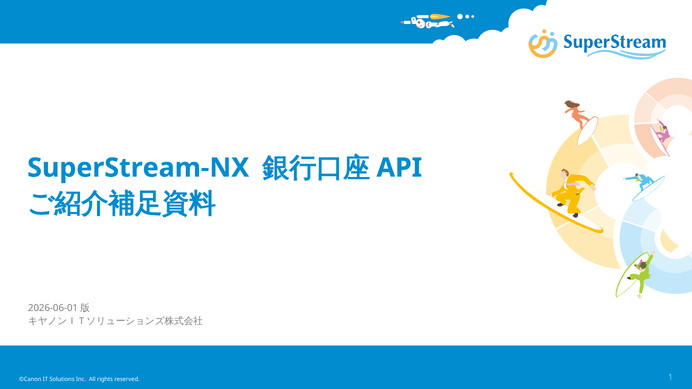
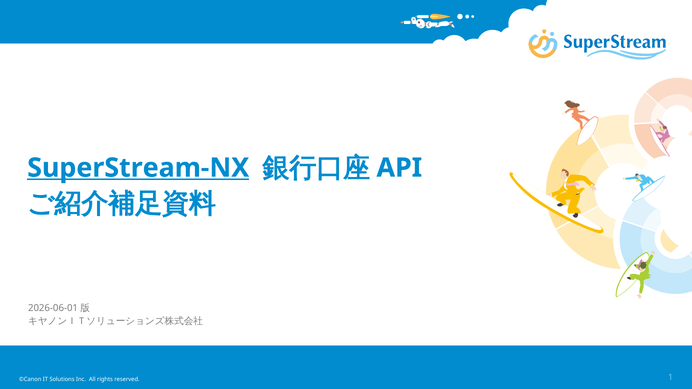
SuperStream-NX underline: none -> present (138, 168)
